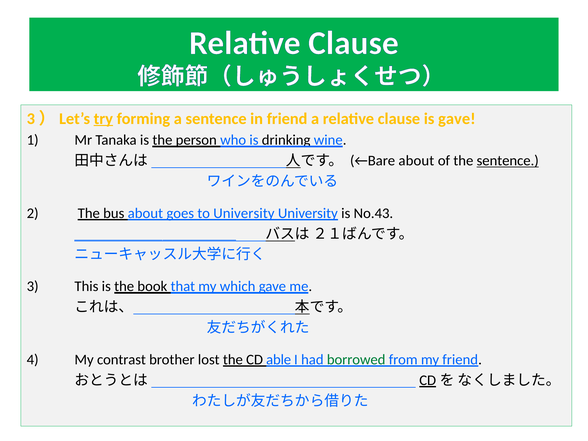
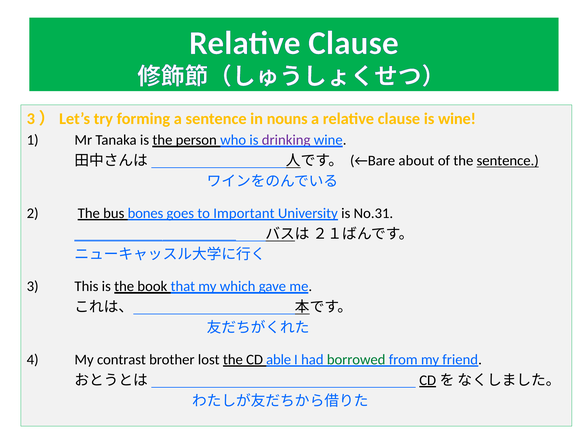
try underline: present -> none (103, 119)
in friend: friend -> nouns (287, 119)
is gave: gave -> wine (457, 119)
drinking colour: black -> purple (286, 140)
bus about: about -> bones (145, 213)
to University: University -> Important (244, 213)
No.43: No.43 -> No.31 (373, 213)
